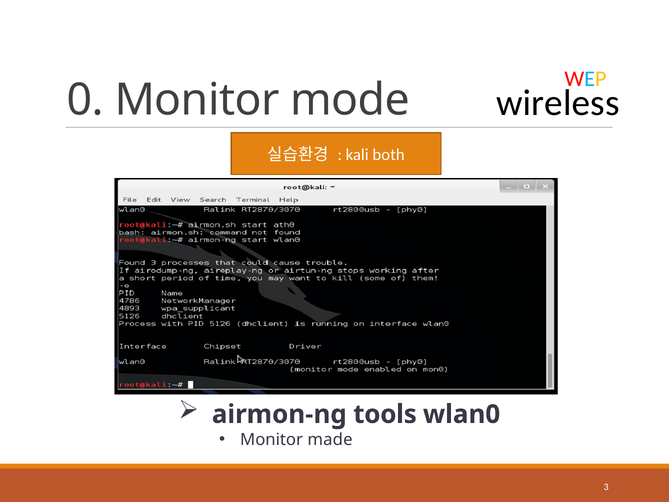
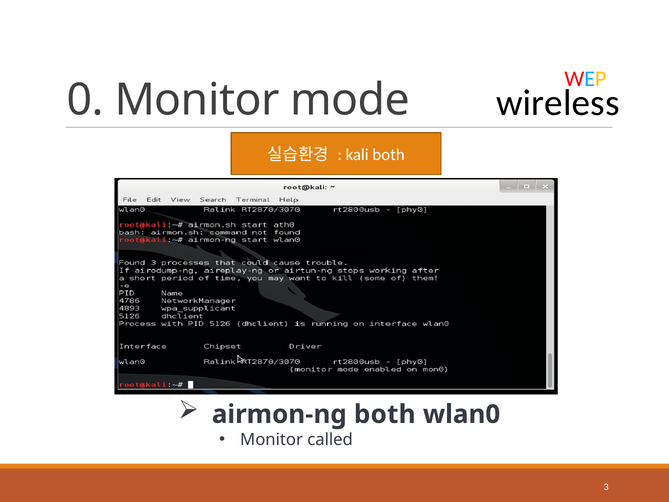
airmon-ng tools: tools -> both (385, 414)
made: made -> called (330, 440)
